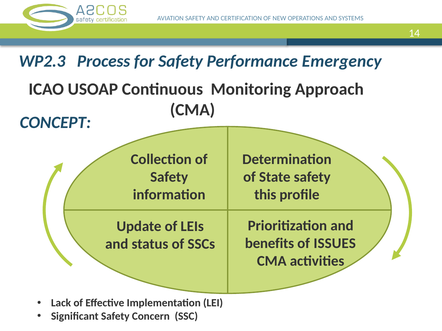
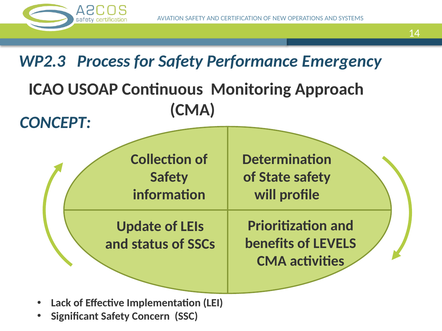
this: this -> will (265, 195)
ISSUES: ISSUES -> LEVELS (335, 244)
